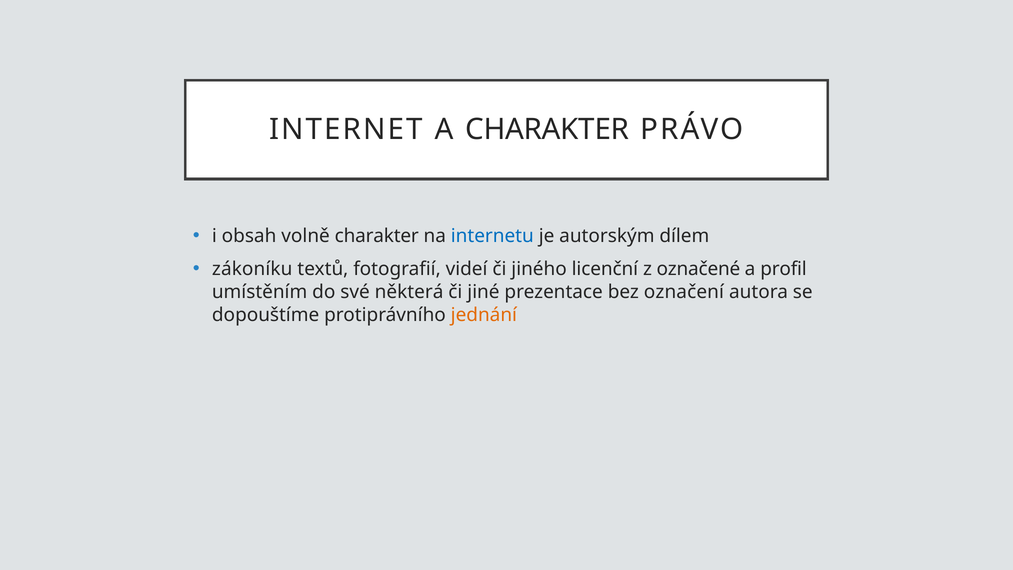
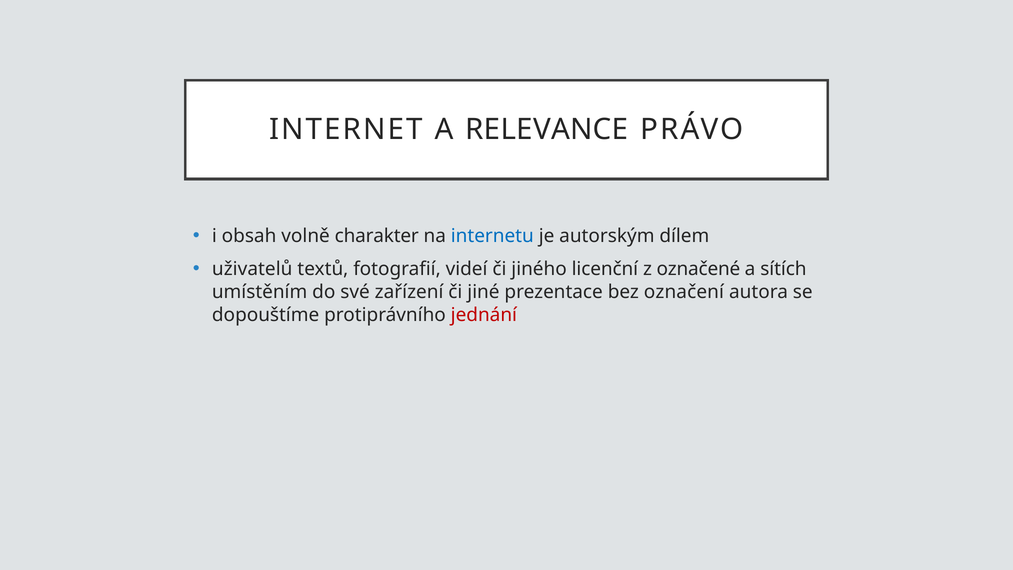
A CHARAKTER: CHARAKTER -> RELEVANCE (547, 129)
zákoníku: zákoníku -> uživatelů (252, 269)
profil: profil -> sítích (783, 269)
některá: některá -> zařízení (409, 292)
jednání colour: orange -> red (484, 315)
